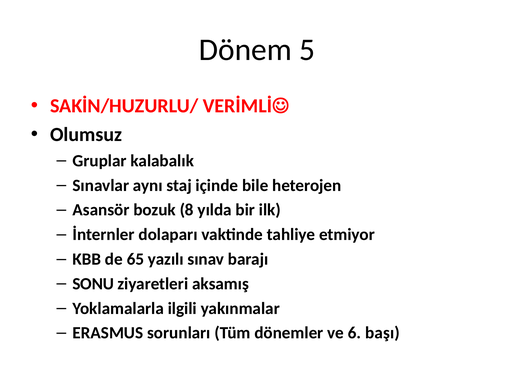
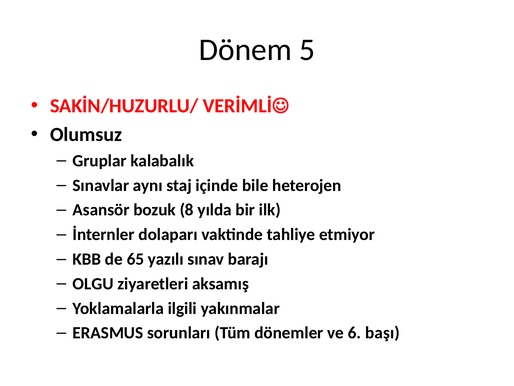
SONU: SONU -> OLGU (93, 283)
